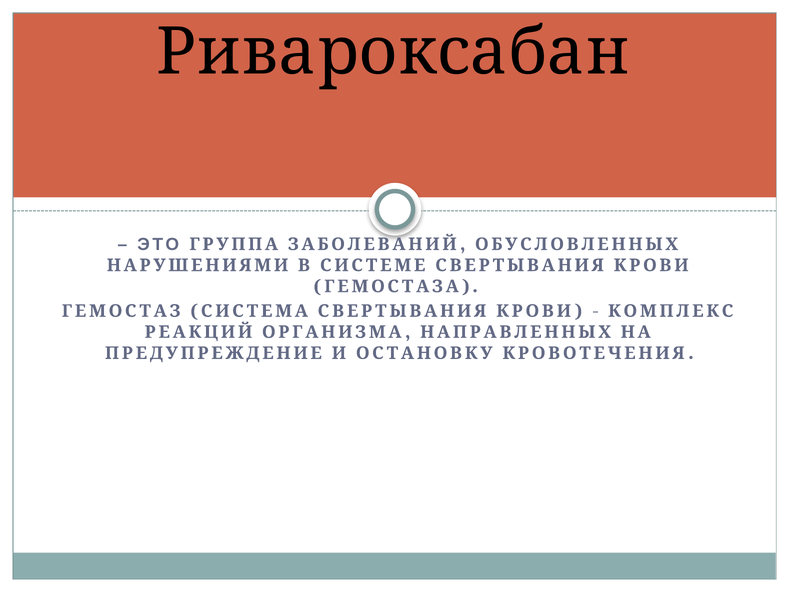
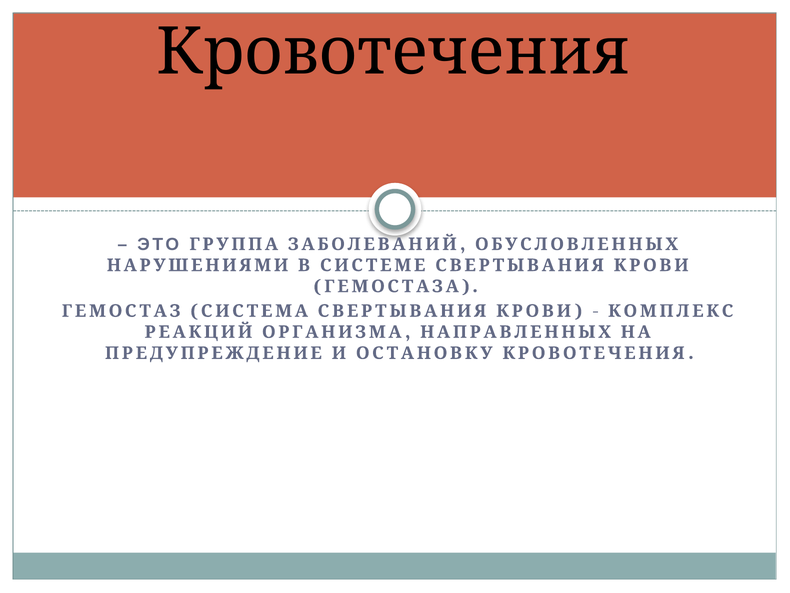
Ривароксабан: Ривароксабан -> Кровотечения (393, 52)
